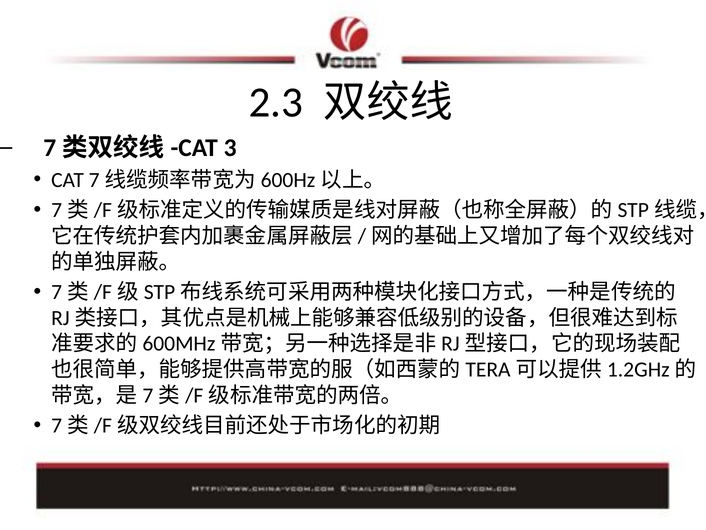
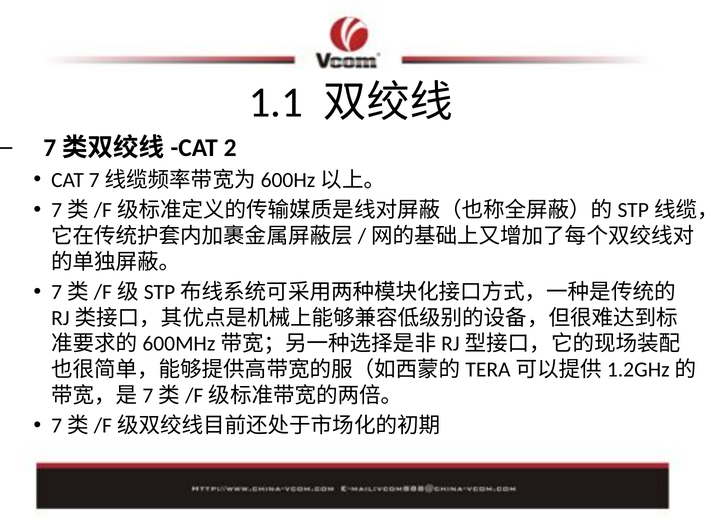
2.3: 2.3 -> 1.1 (276, 102)
3: 3 -> 2 (230, 148)
